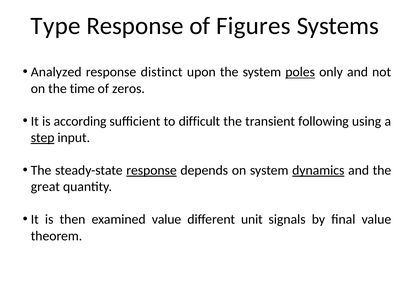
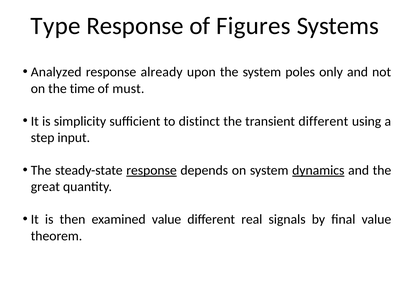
distinct: distinct -> already (162, 72)
poles underline: present -> none (300, 72)
zeros: zeros -> must (128, 89)
according: according -> simplicity (80, 121)
difficult: difficult -> distinct (199, 121)
transient following: following -> different (323, 121)
step underline: present -> none (43, 138)
unit: unit -> real (252, 220)
